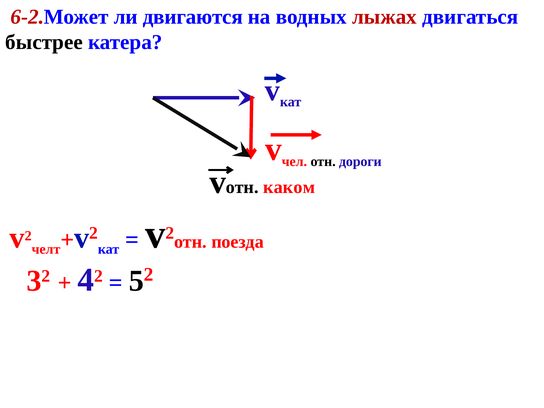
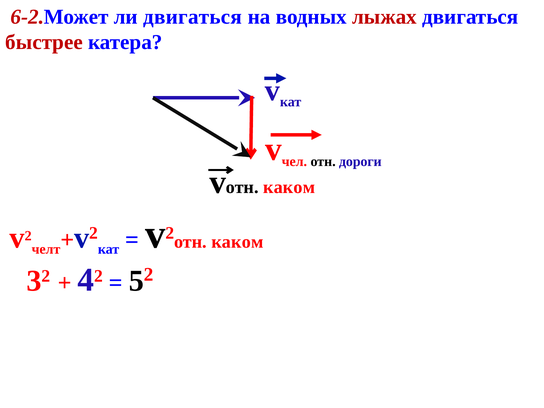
ли двигаются: двигаются -> двигаться (193, 17)
быстрее colour: black -> red (44, 42)
поезда: поезда -> каком (237, 242)
